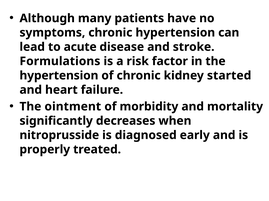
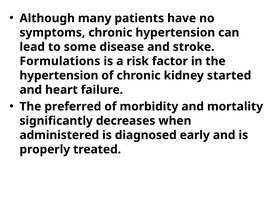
acute: acute -> some (80, 47)
ointment: ointment -> preferred (73, 107)
nitroprusside: nitroprusside -> administered (59, 136)
